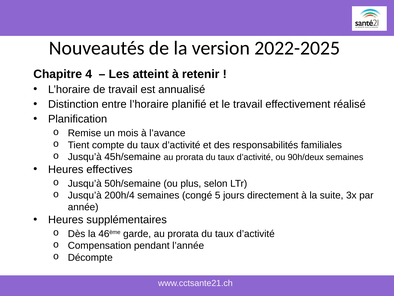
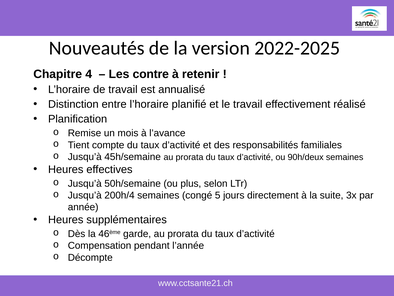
atteint: atteint -> contre (151, 74)
